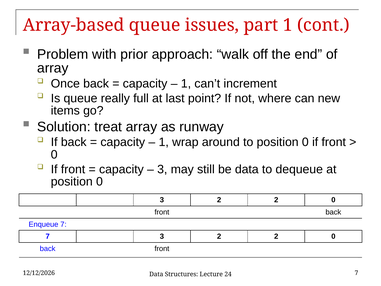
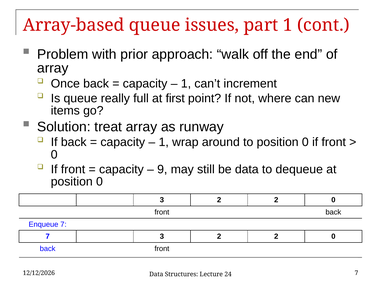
last: last -> first (175, 98)
3: 3 -> 9 (162, 169)
